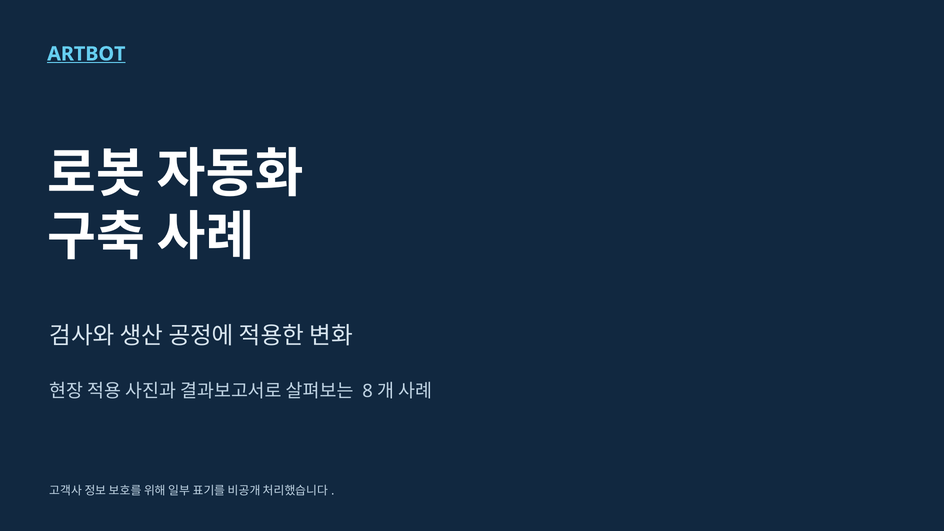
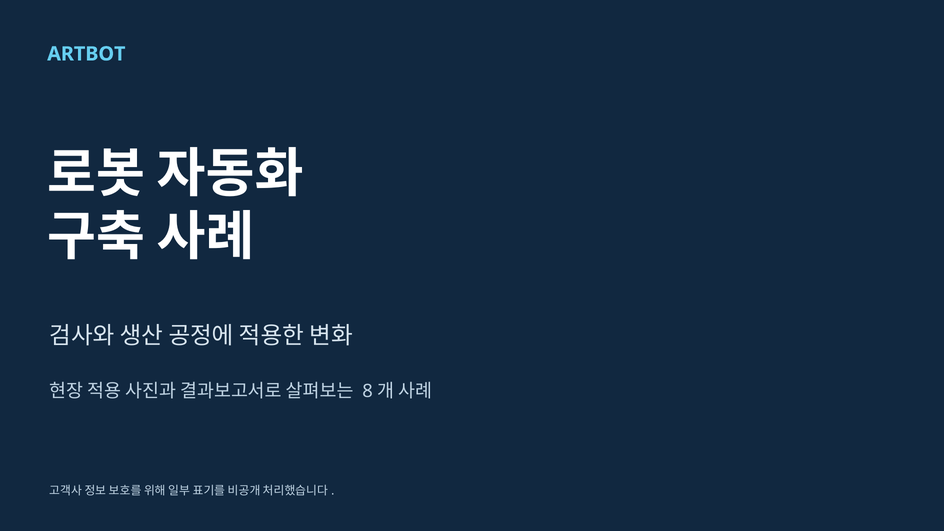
ARTBOT underline: present -> none (86, 54)
